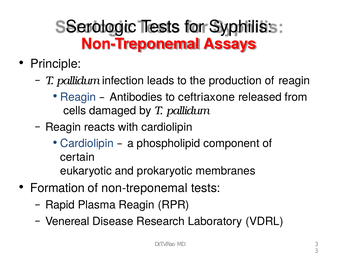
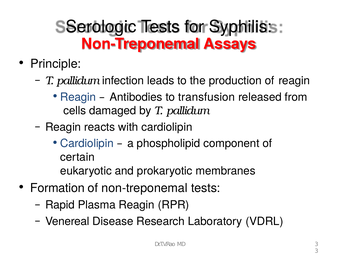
ceftriaxone: ceftriaxone -> transfusion (207, 97)
